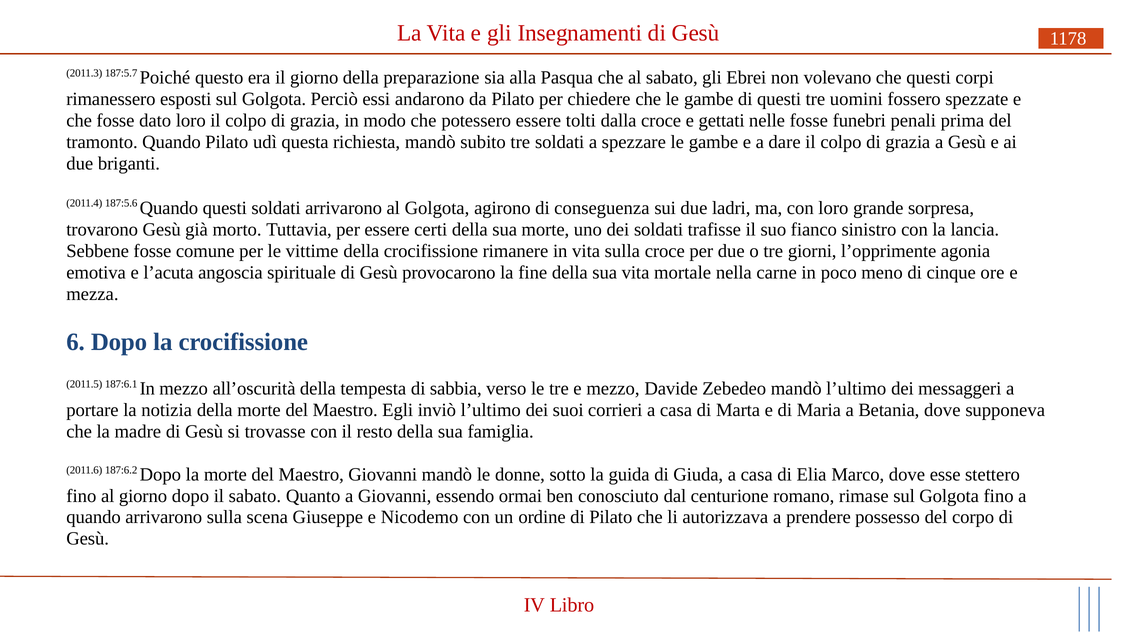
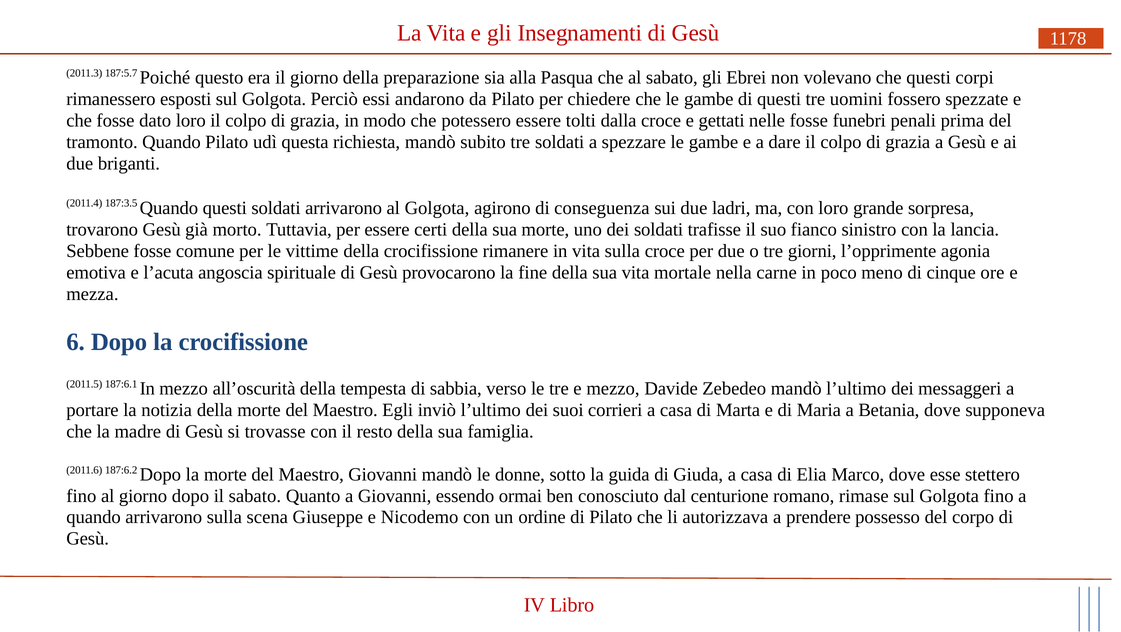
187:5.6: 187:5.6 -> 187:3.5 (121, 203)
